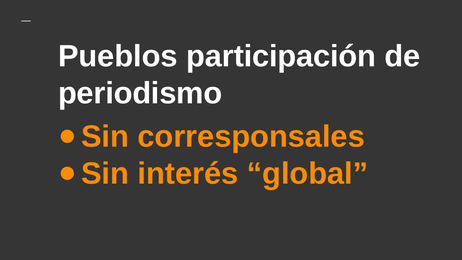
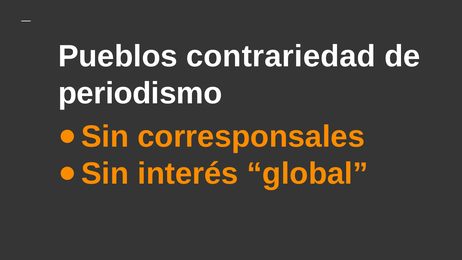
participación: participación -> contrariedad (281, 56)
